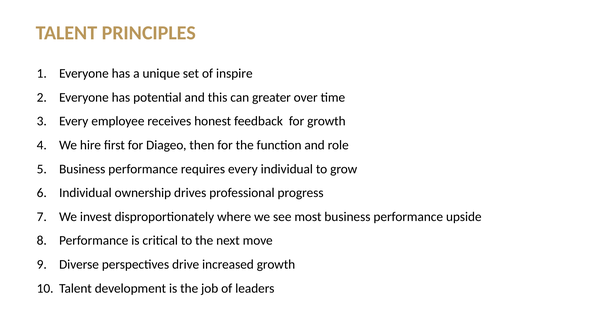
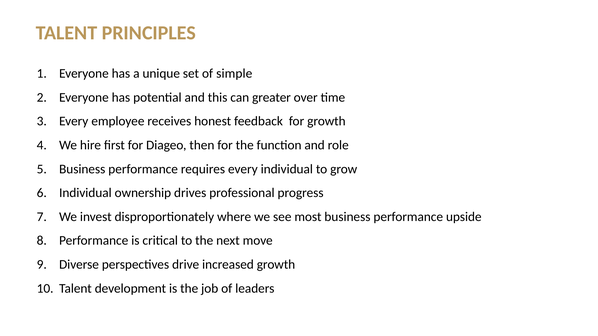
inspire: inspire -> simple (234, 74)
